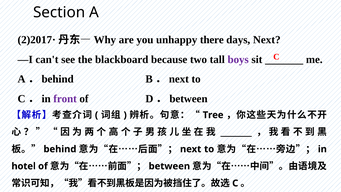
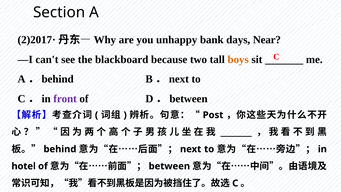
there: there -> bank (212, 40)
days Next: Next -> Near (267, 40)
boys colour: purple -> orange (238, 59)
Tree: Tree -> Post (213, 115)
